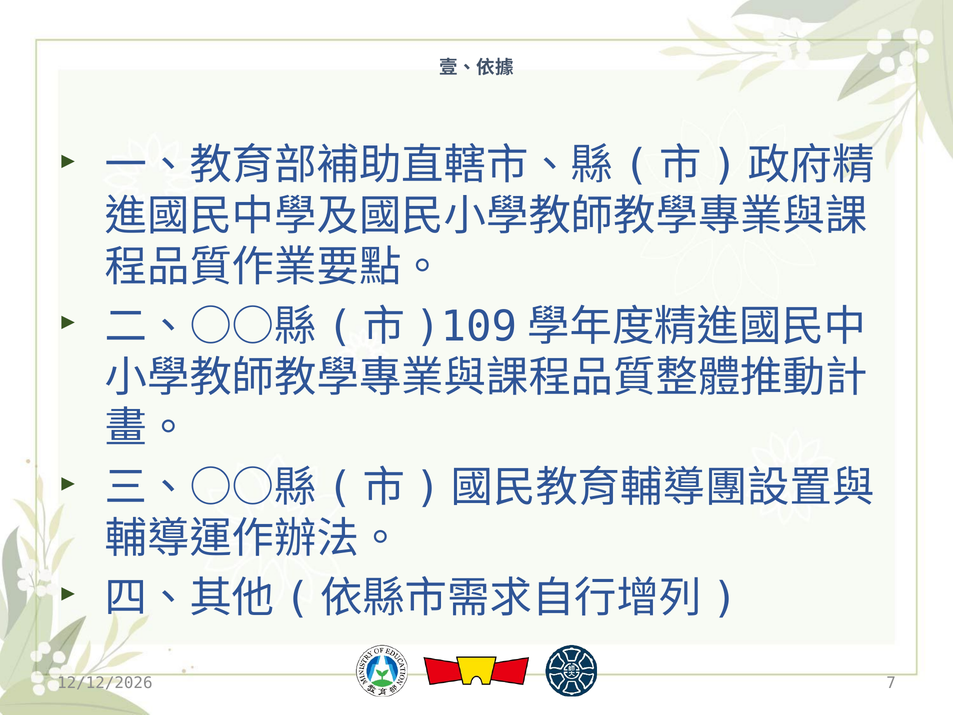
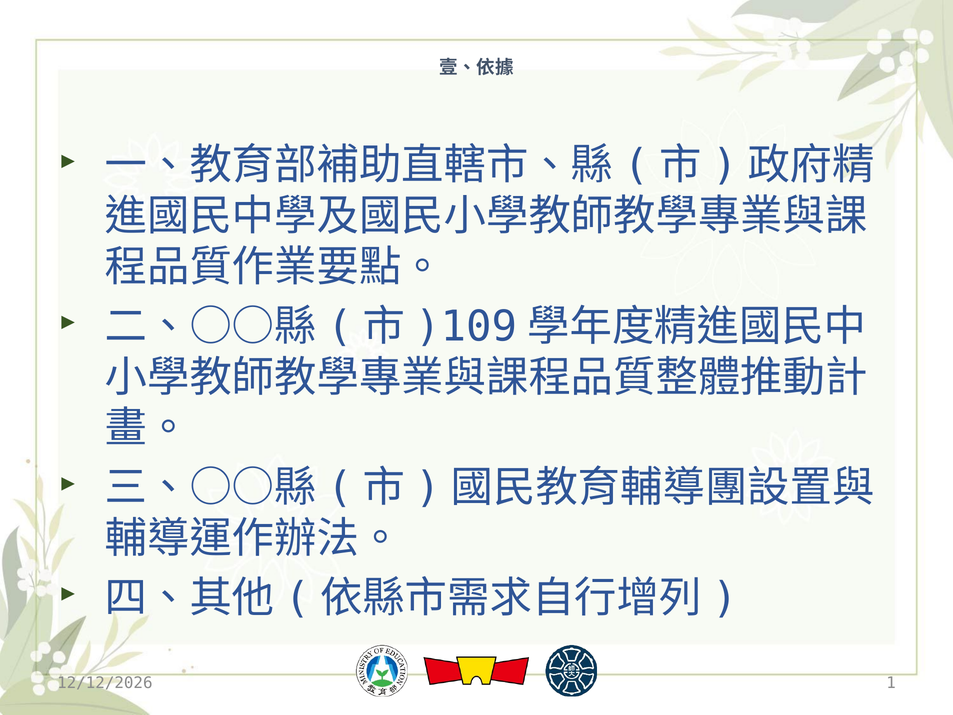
7: 7 -> 1 (891, 683)
